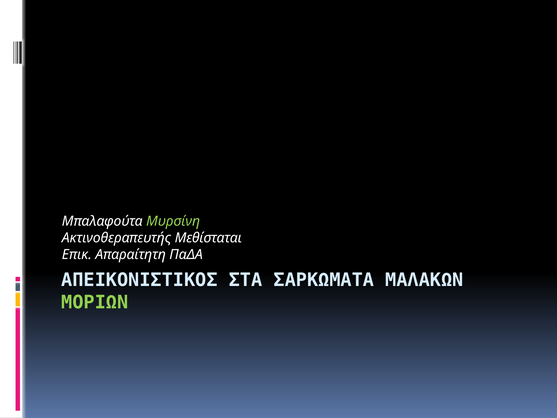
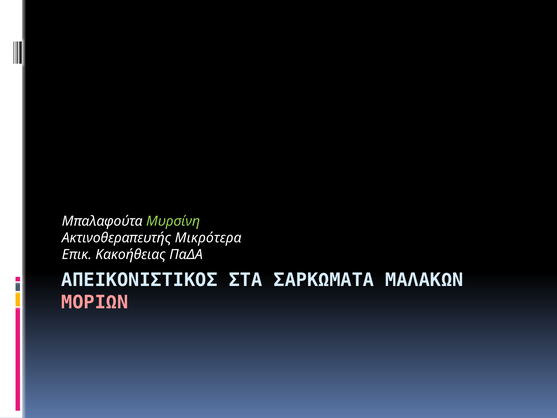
Μεθίσταται: Μεθίσταται -> Μικρότερα (208, 238)
Απαραίτητη: Απαραίτητη -> Κακοήθειας (131, 254)
ΜΟΡΙΩΝ colour: light green -> pink (95, 302)
